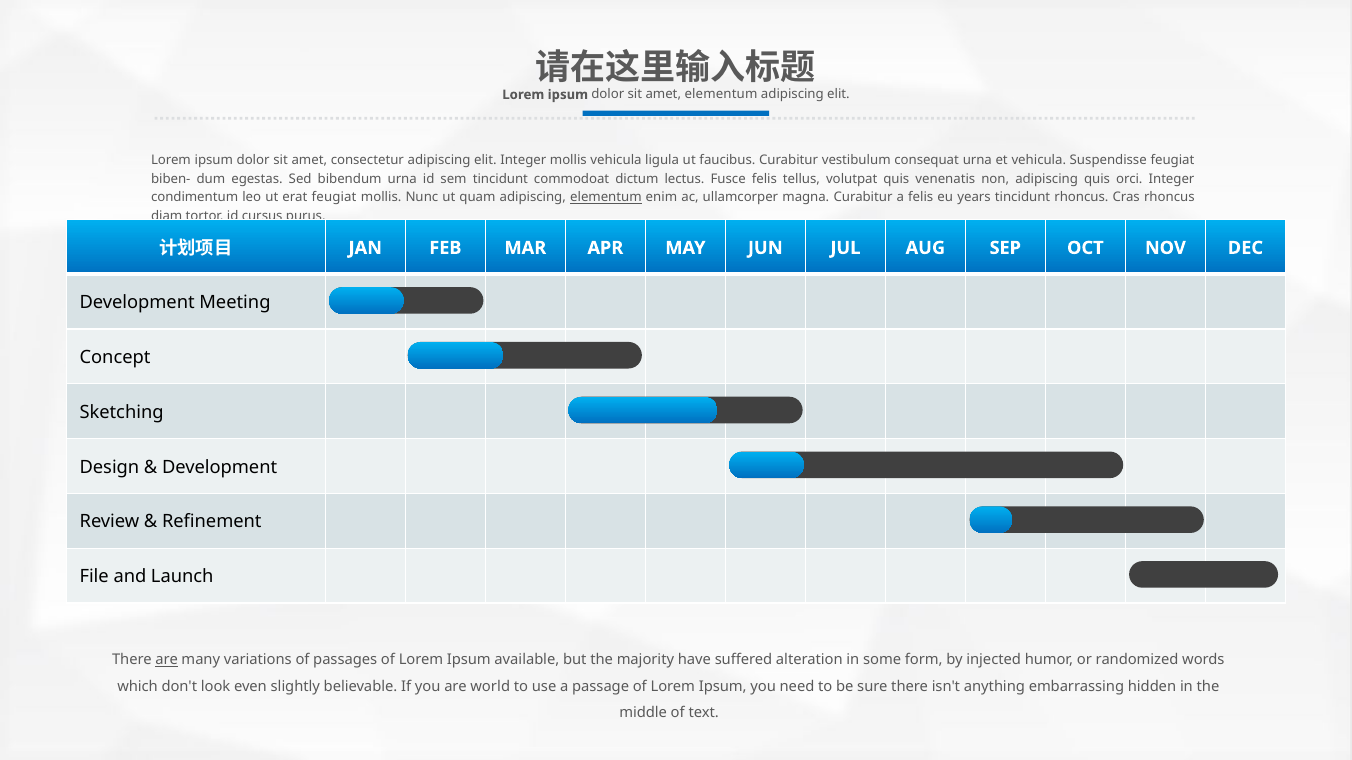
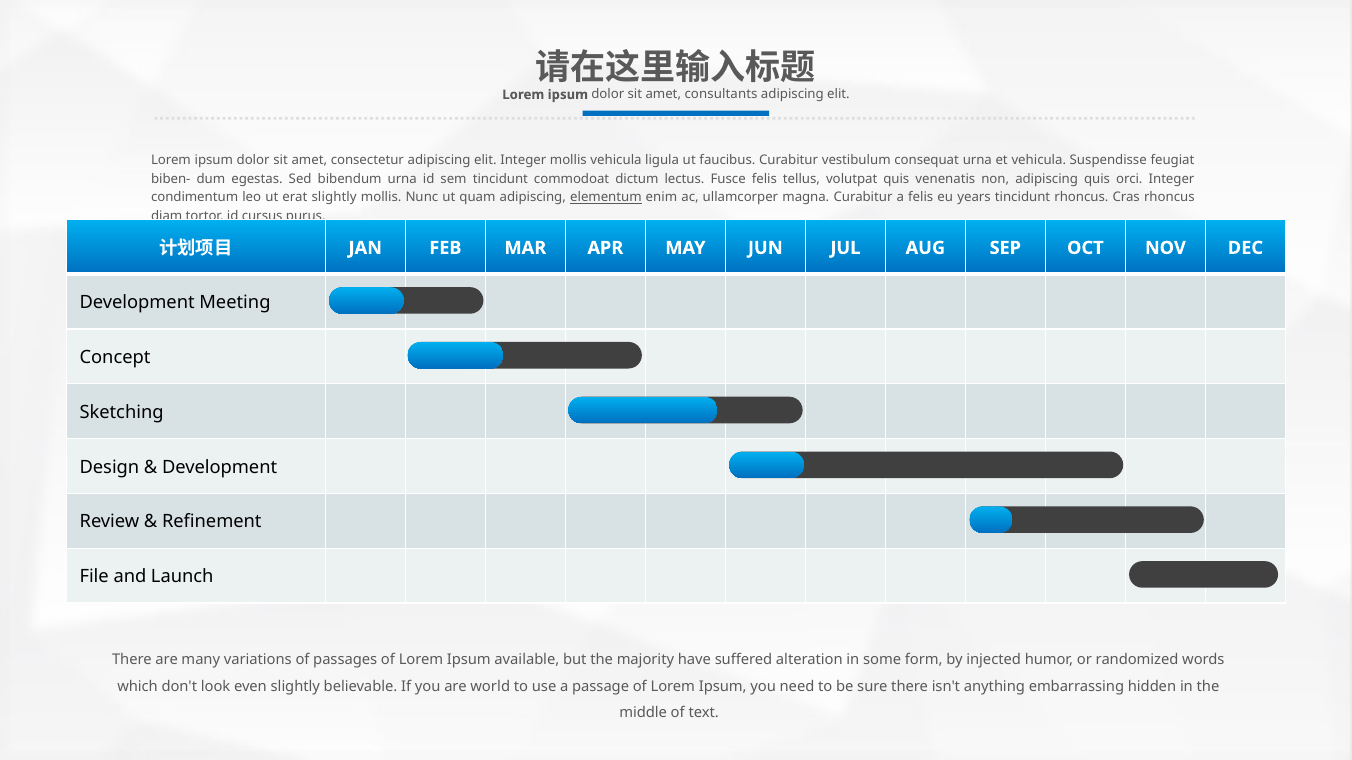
amet elementum: elementum -> consultants (721, 95)
erat feugiat: feugiat -> slightly (334, 198)
are underline: present -> none (167, 660)
